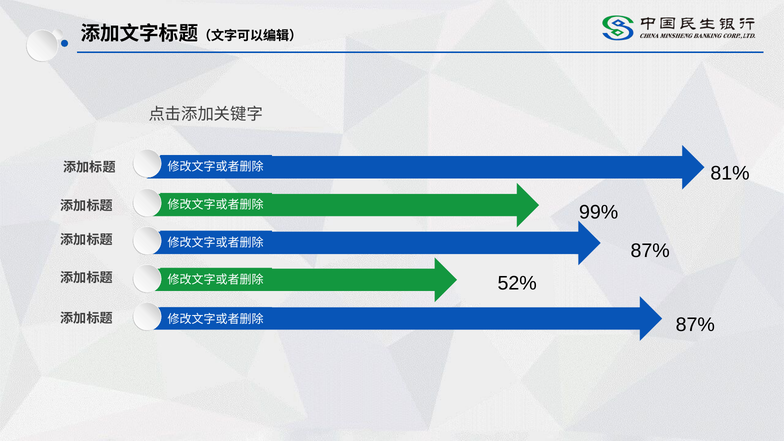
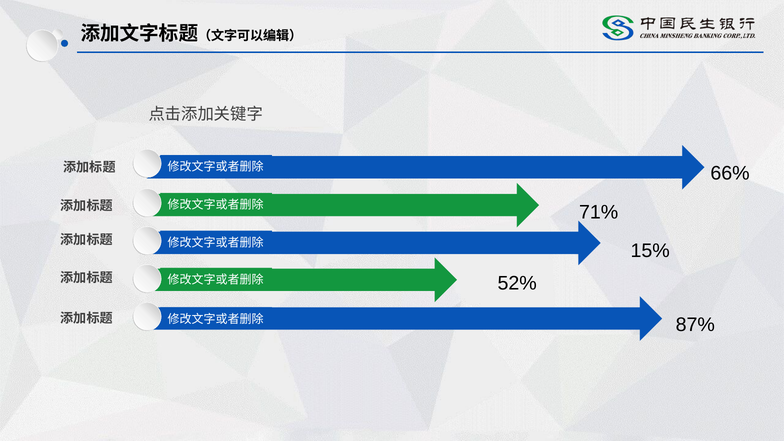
81%: 81% -> 66% (730, 173)
99%: 99% -> 71% (599, 212)
87%: 87% -> 15% (650, 251)
